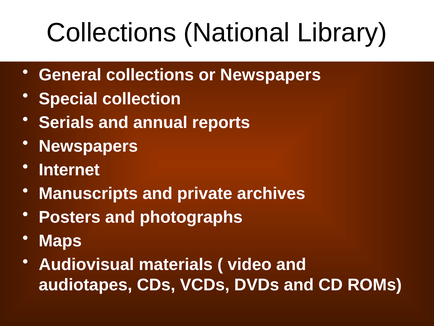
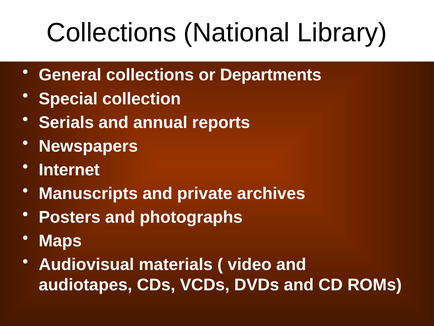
or Newspapers: Newspapers -> Departments (271, 75)
